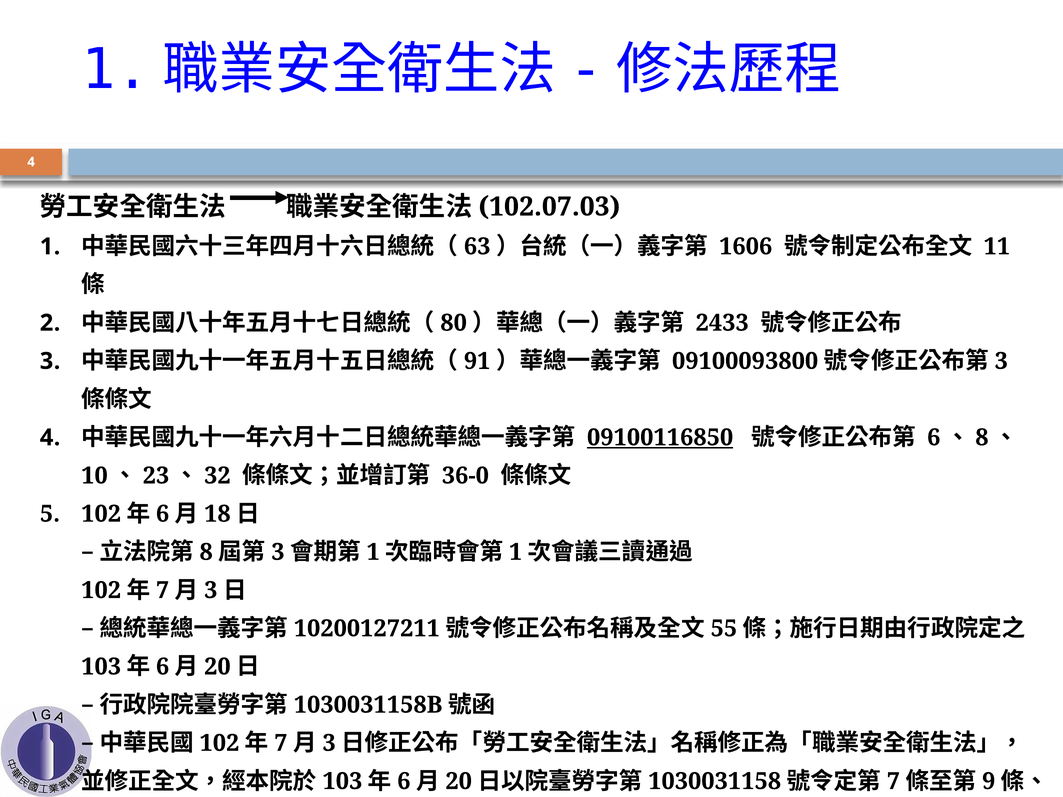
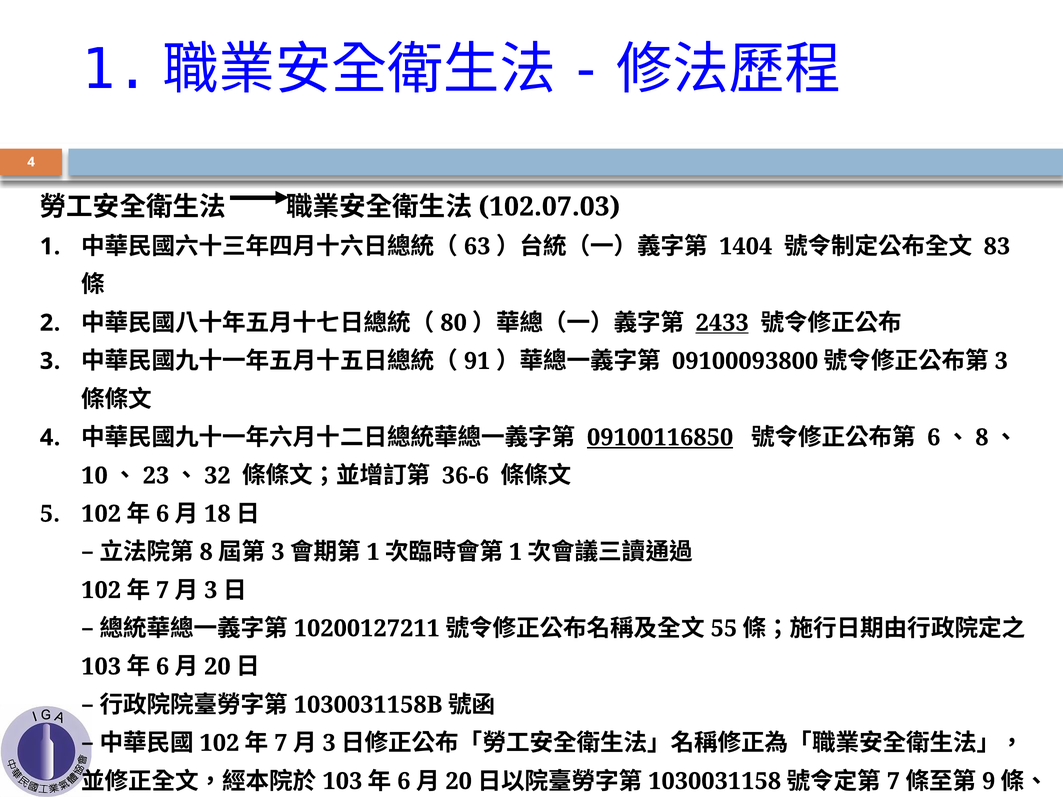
1606: 1606 -> 1404 (746, 247)
11: 11 -> 83 (997, 247)
2433 underline: none -> present (722, 323)
36-0: 36-0 -> 36-6 (465, 476)
